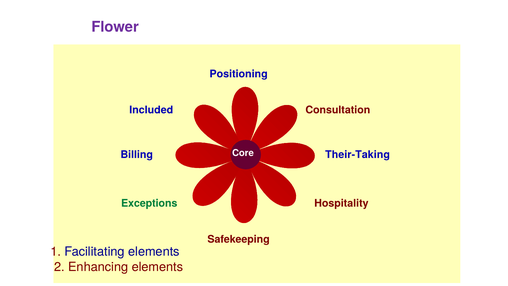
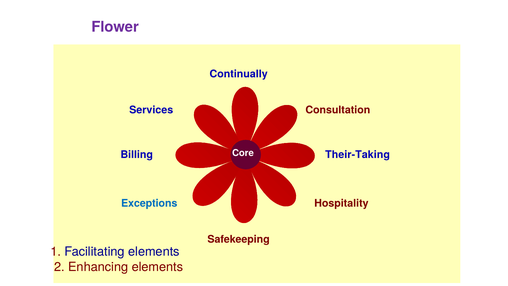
Positioning: Positioning -> Continually (239, 74)
Included: Included -> Services (151, 110)
Exceptions colour: green -> blue (149, 203)
